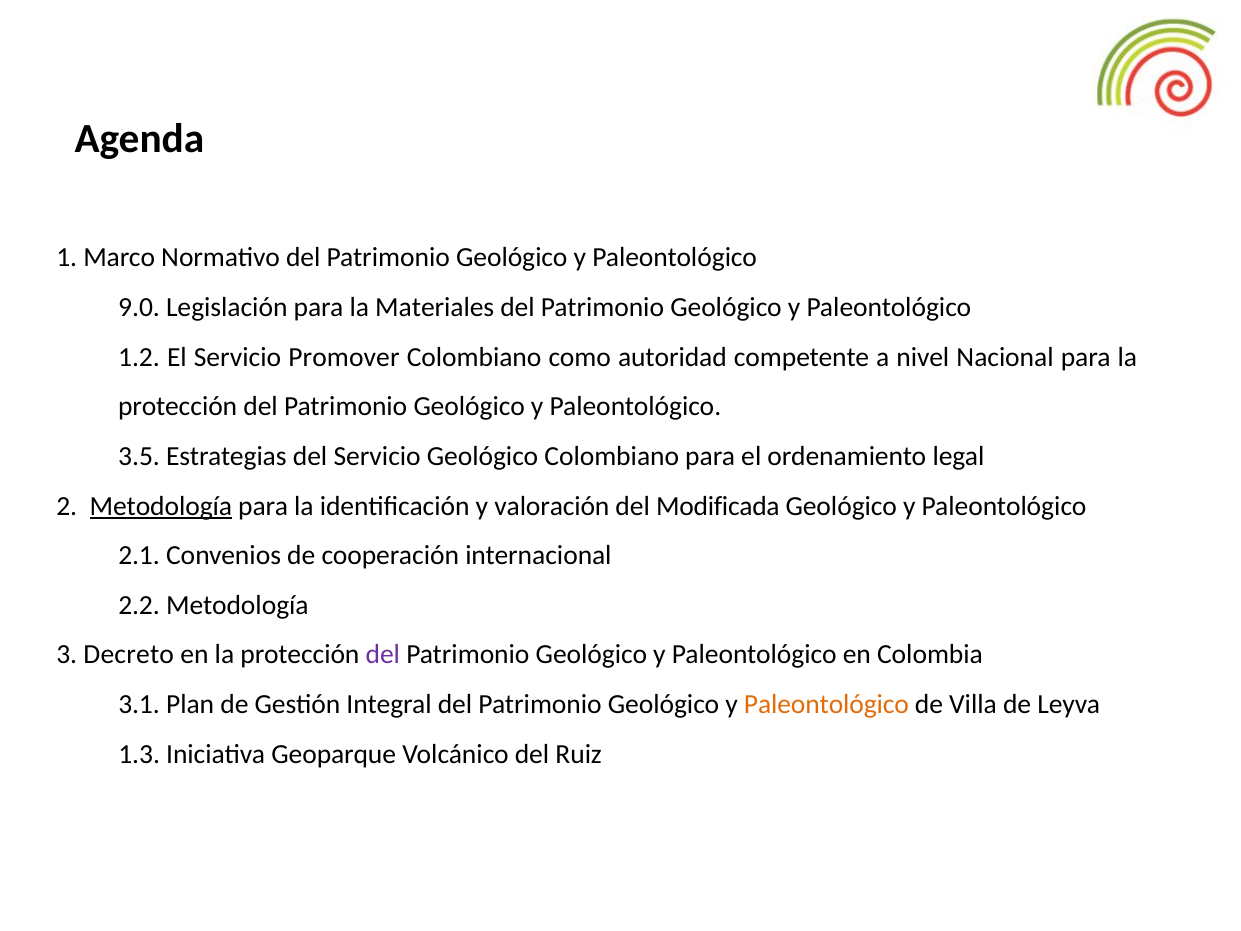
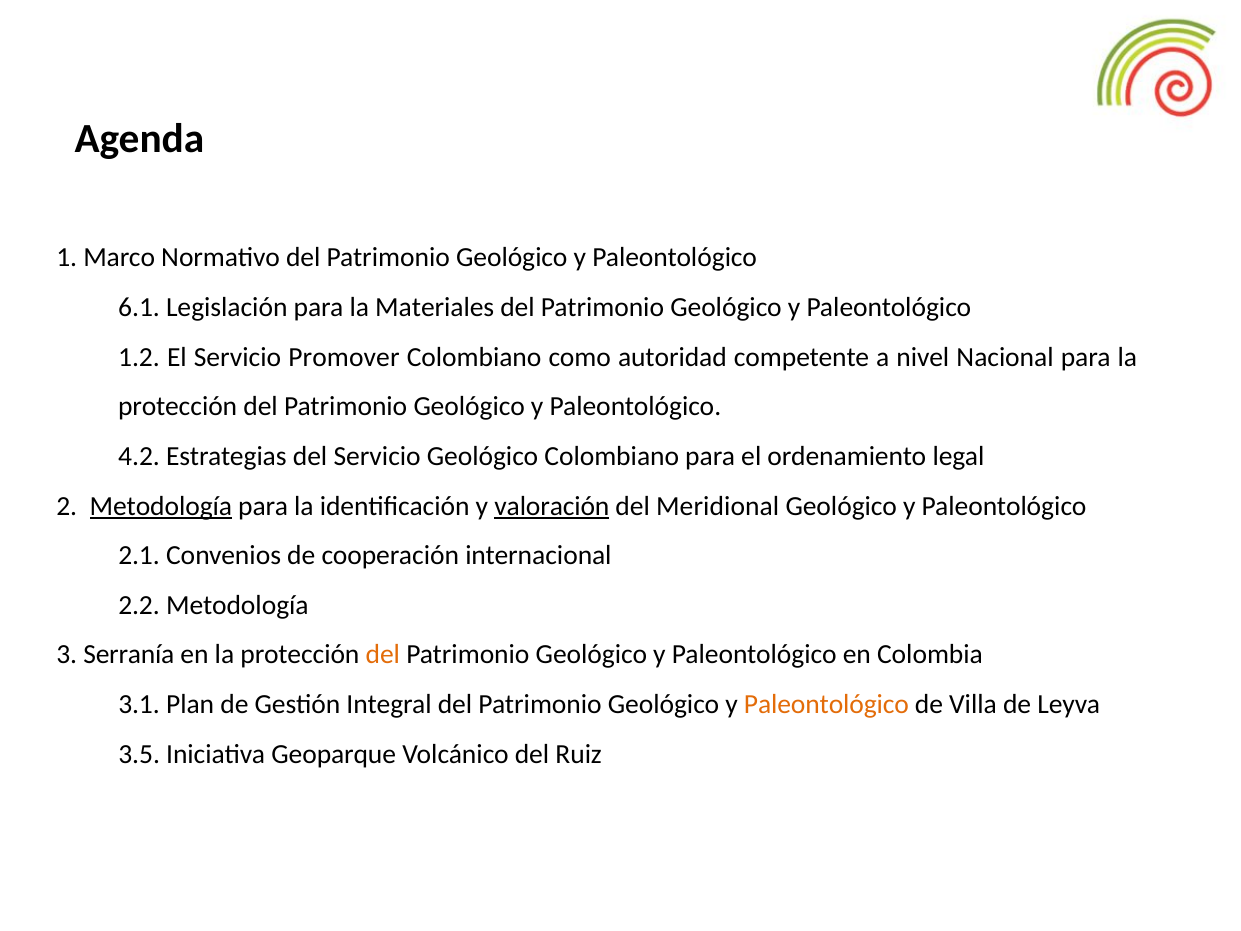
9.0: 9.0 -> 6.1 (139, 307)
3.5: 3.5 -> 4.2 (139, 456)
valoración underline: none -> present (552, 506)
Modificada: Modificada -> Meridional (718, 506)
Decreto: Decreto -> Serranía (129, 655)
del colour: purple -> orange (383, 655)
1.3: 1.3 -> 3.5 (139, 754)
